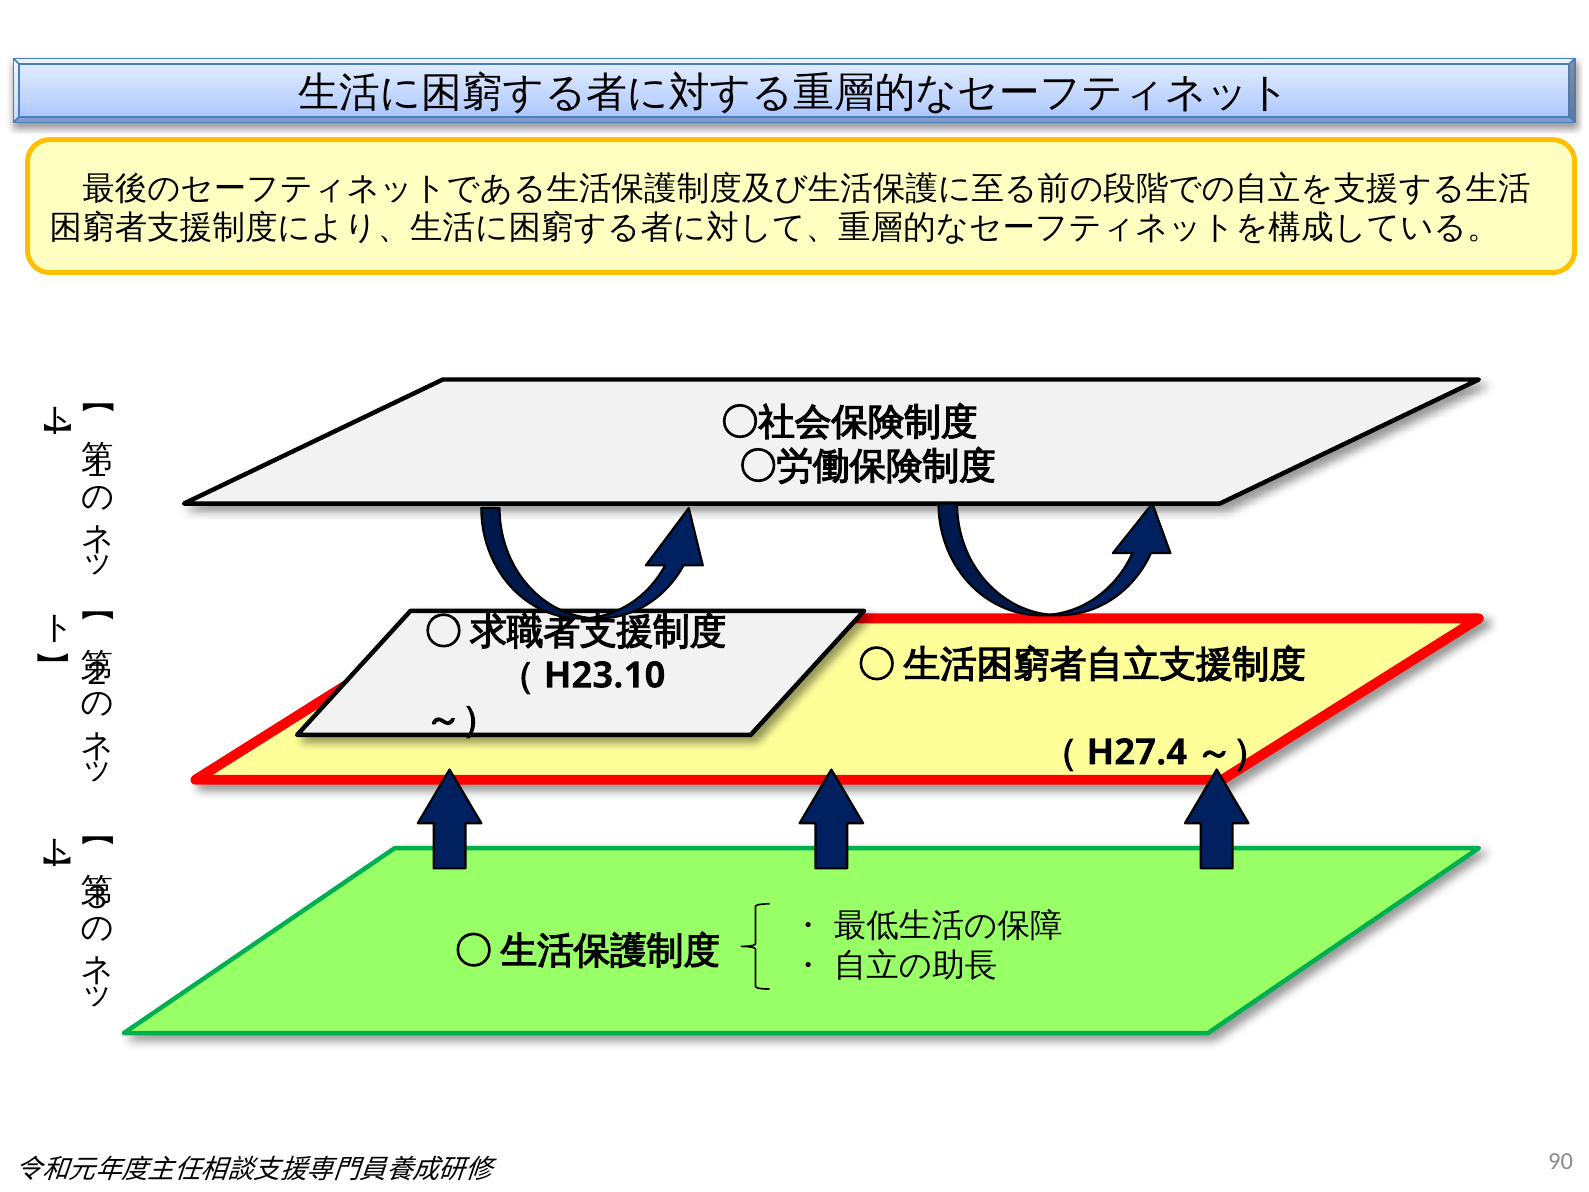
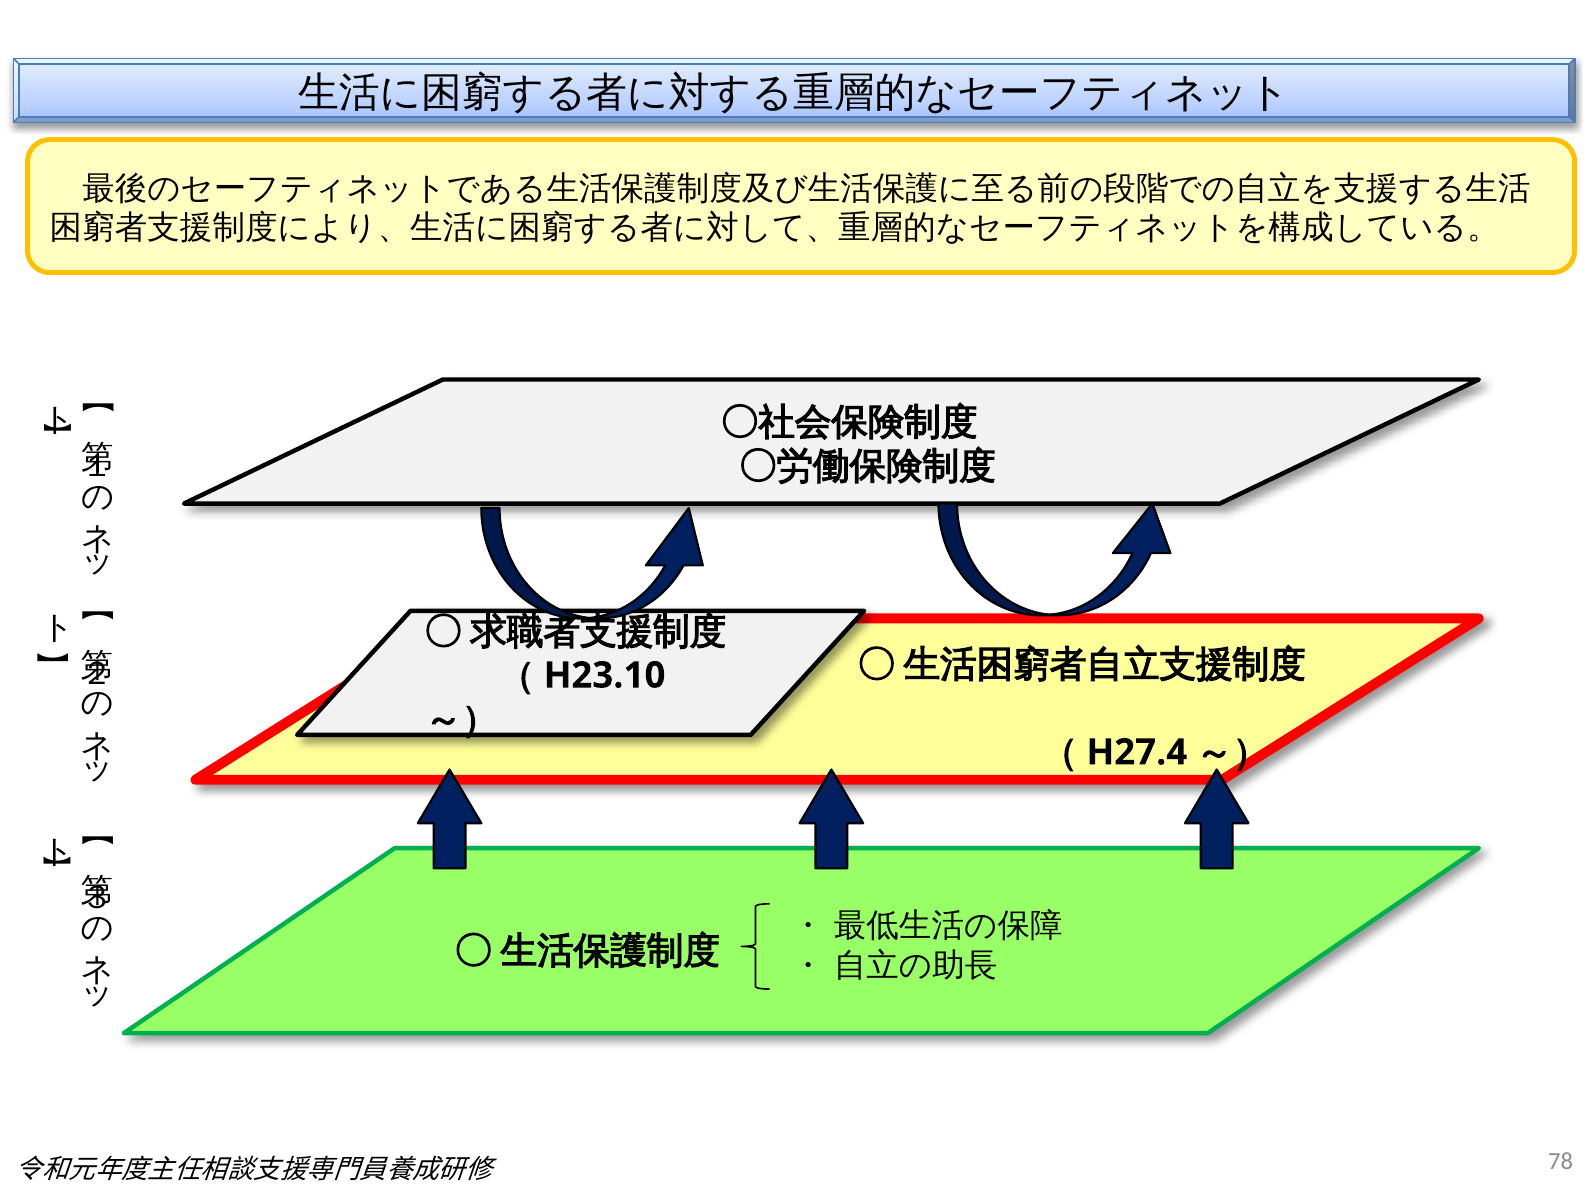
90: 90 -> 78 (1561, 1161)
